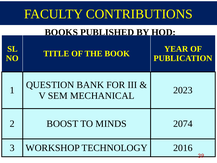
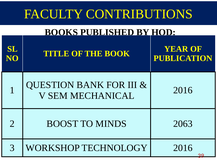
2023: 2023 -> 2016 (183, 90)
2074: 2074 -> 2063 (183, 124)
